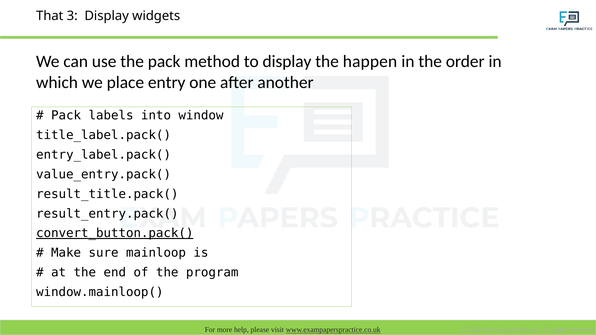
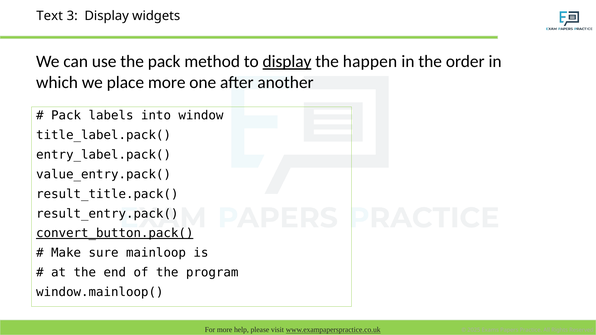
That: That -> Text (50, 16)
display underline: none -> present (287, 62)
place entry: entry -> more (167, 82)
